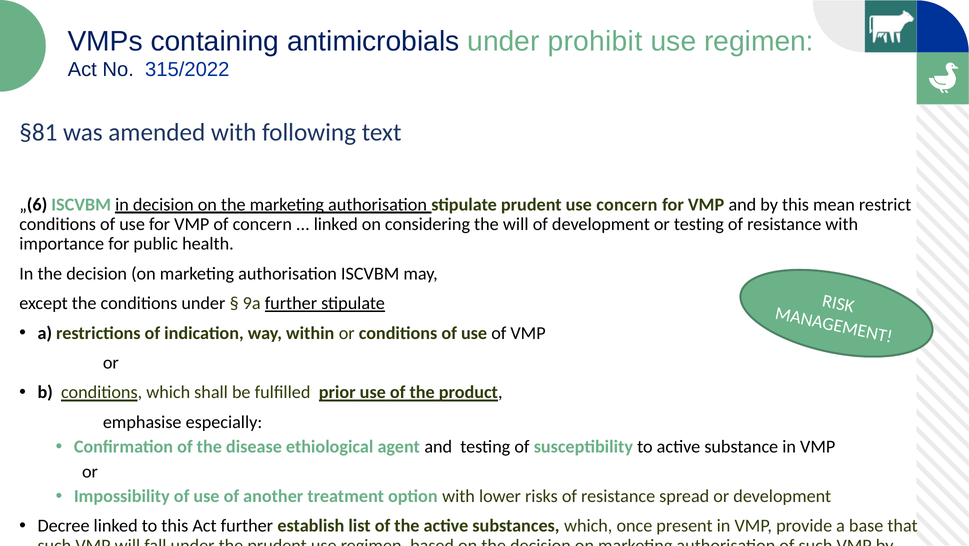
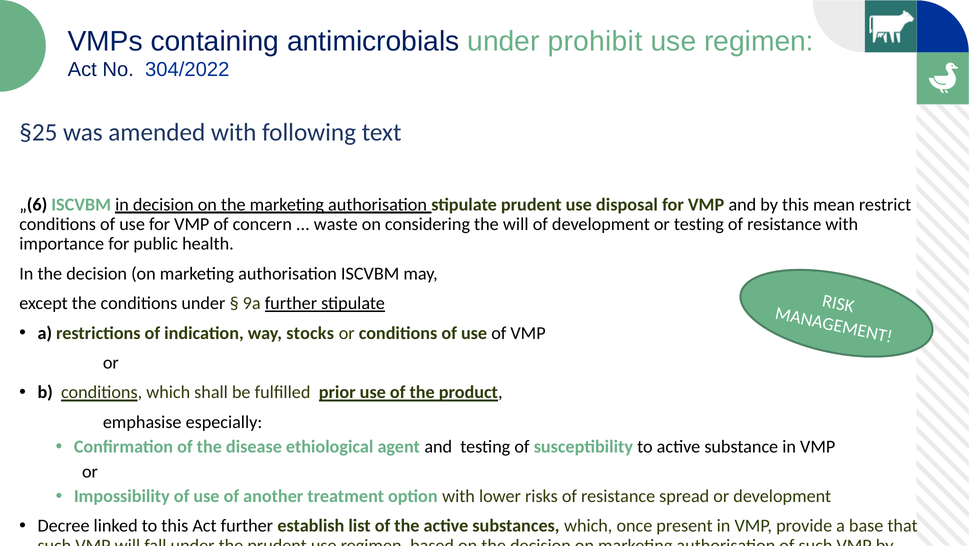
315/2022: 315/2022 -> 304/2022 (187, 70)
§81: §81 -> §25 (38, 133)
use concern: concern -> disposal (627, 205)
linked: linked -> waste (336, 224)
within: within -> stocks (310, 333)
